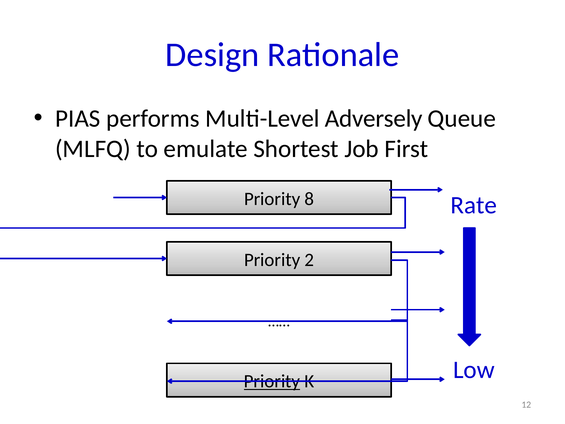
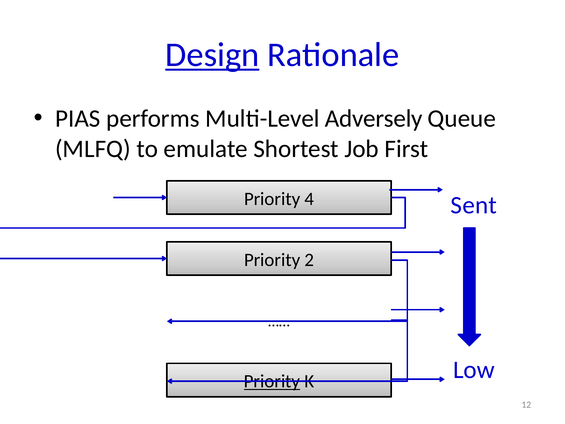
Design underline: none -> present (212, 55)
8: 8 -> 4 (309, 199)
Rate: Rate -> Sent (474, 205)
